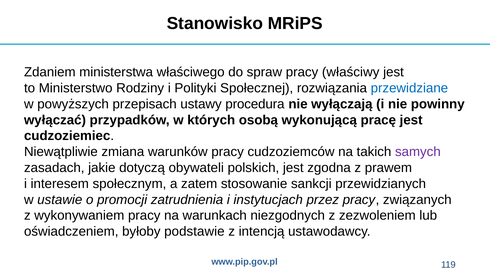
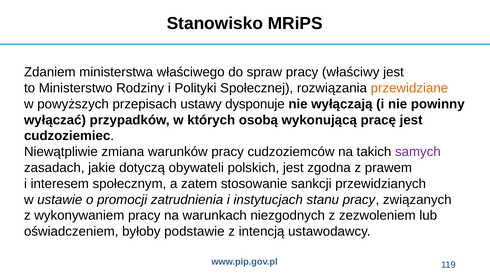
przewidziane colour: blue -> orange (409, 88)
procedura: procedura -> dysponuje (255, 104)
przez: przez -> stanu (323, 199)
